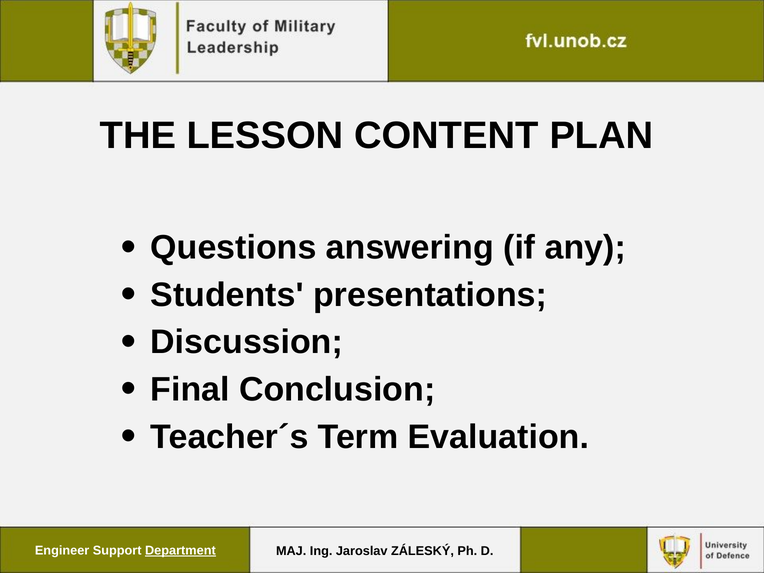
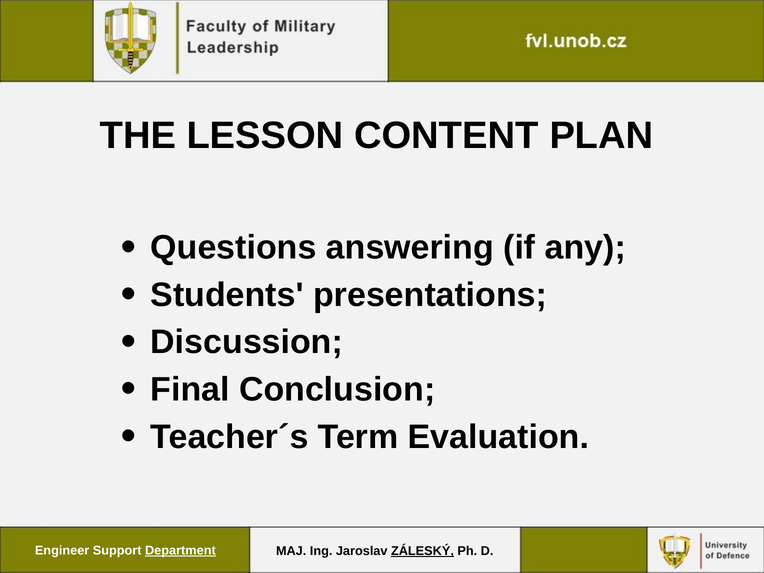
ZÁLESKÝ underline: none -> present (422, 551)
